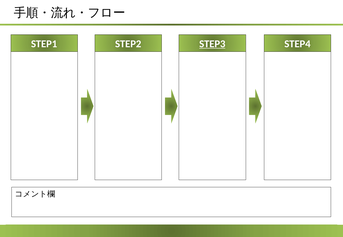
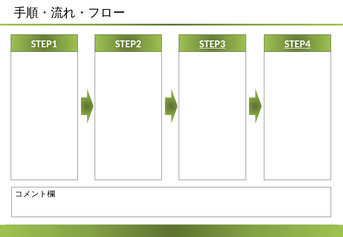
STEP4 underline: none -> present (297, 44)
